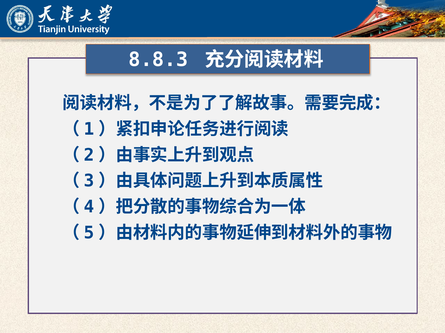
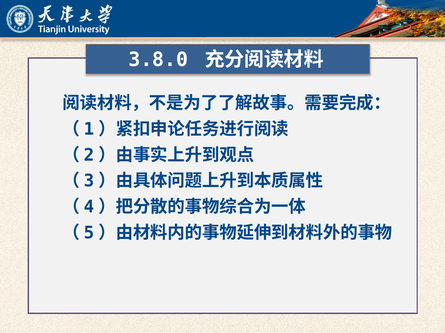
8.8.3: 8.8.3 -> 3.8.0 (158, 60)
